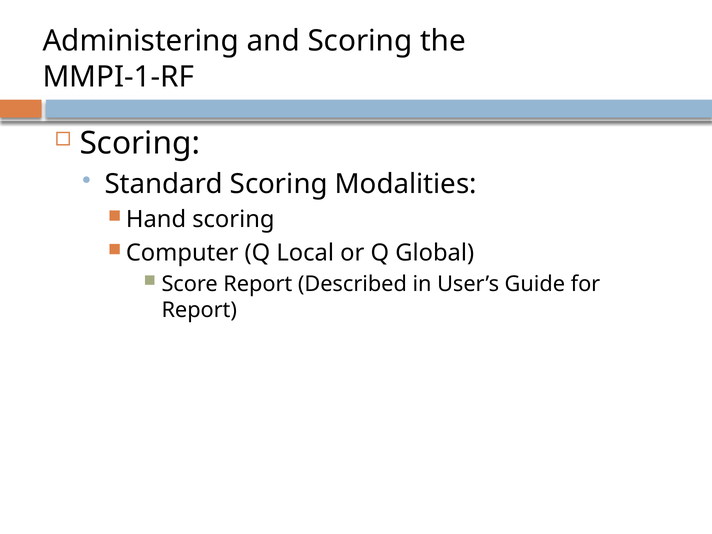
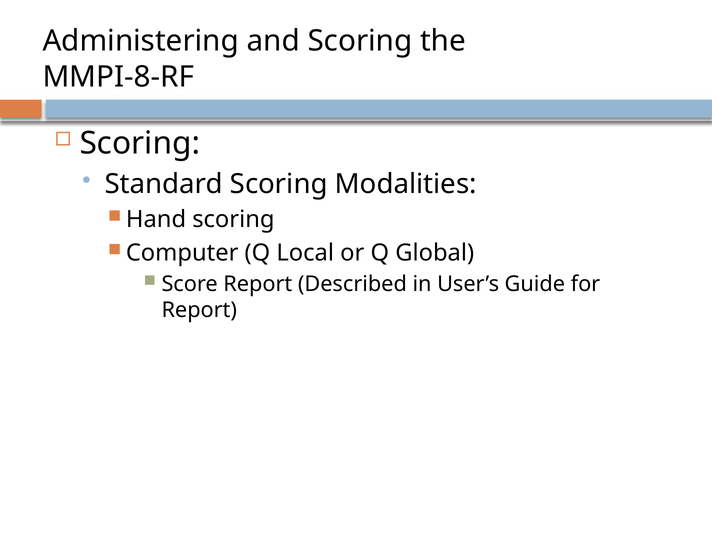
MMPI-1-RF: MMPI-1-RF -> MMPI-8-RF (118, 77)
